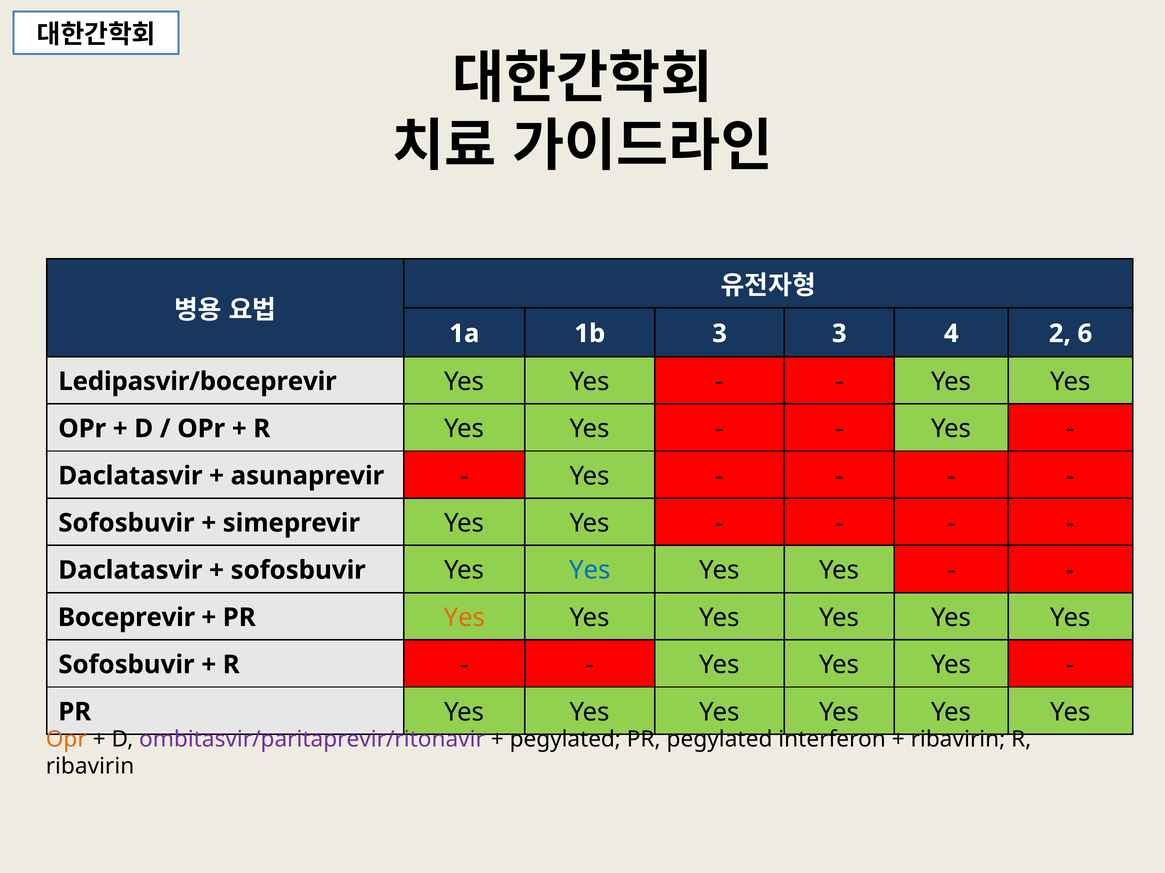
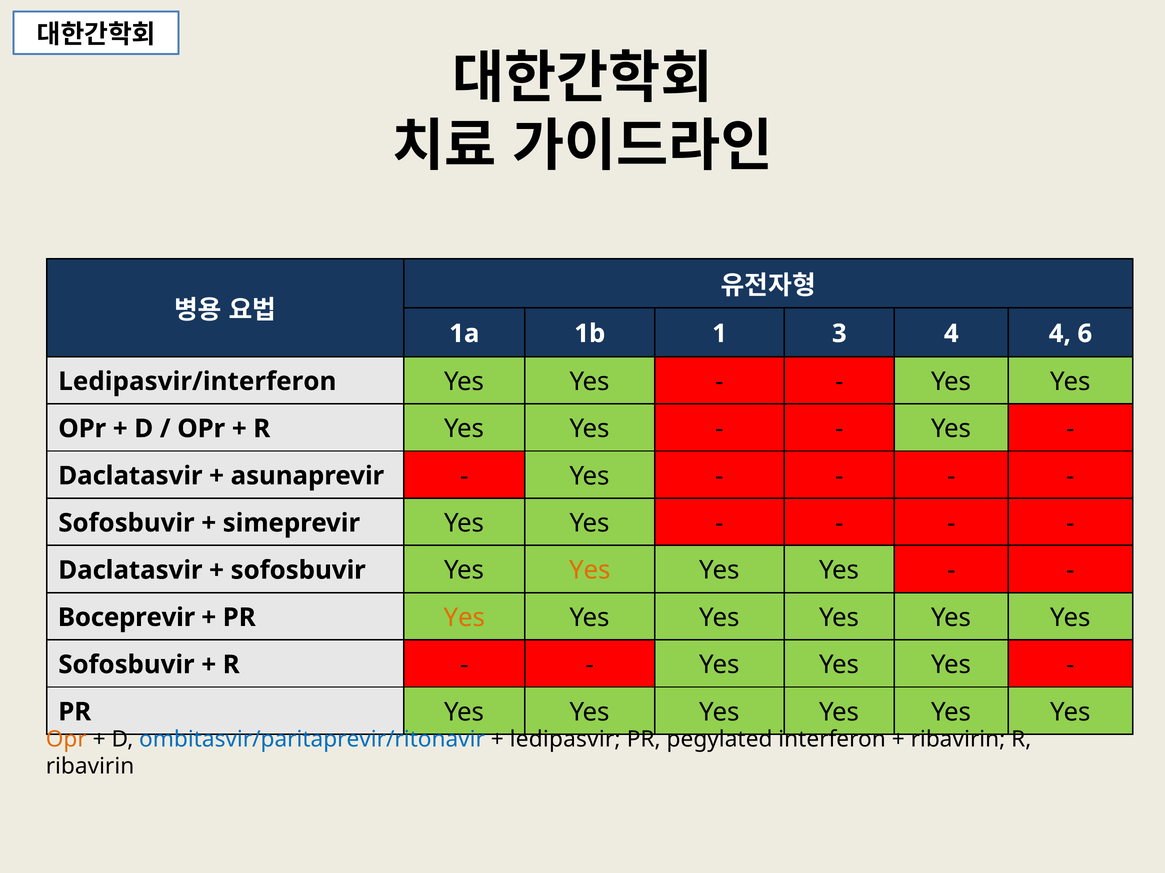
1b 3: 3 -> 1 (720, 334)
4 2: 2 -> 4 (1060, 334)
Ledipasvir/boceprevir: Ledipasvir/boceprevir -> Ledipasvir/interferon (197, 382)
Yes colour: blue -> orange (590, 571)
ombitasvir/paritaprevir/ritonavir colour: purple -> blue (312, 740)
pegylated: pegylated -> ledipasvir (565, 740)
